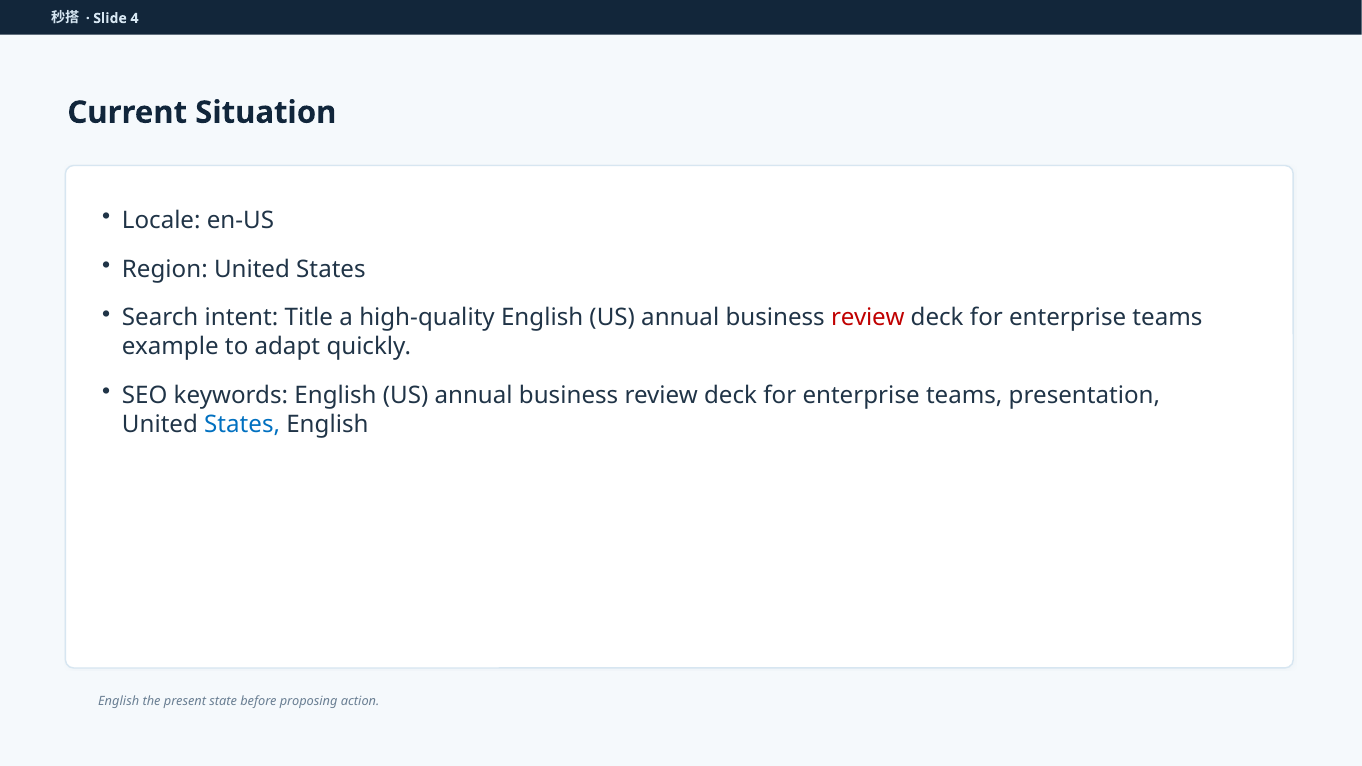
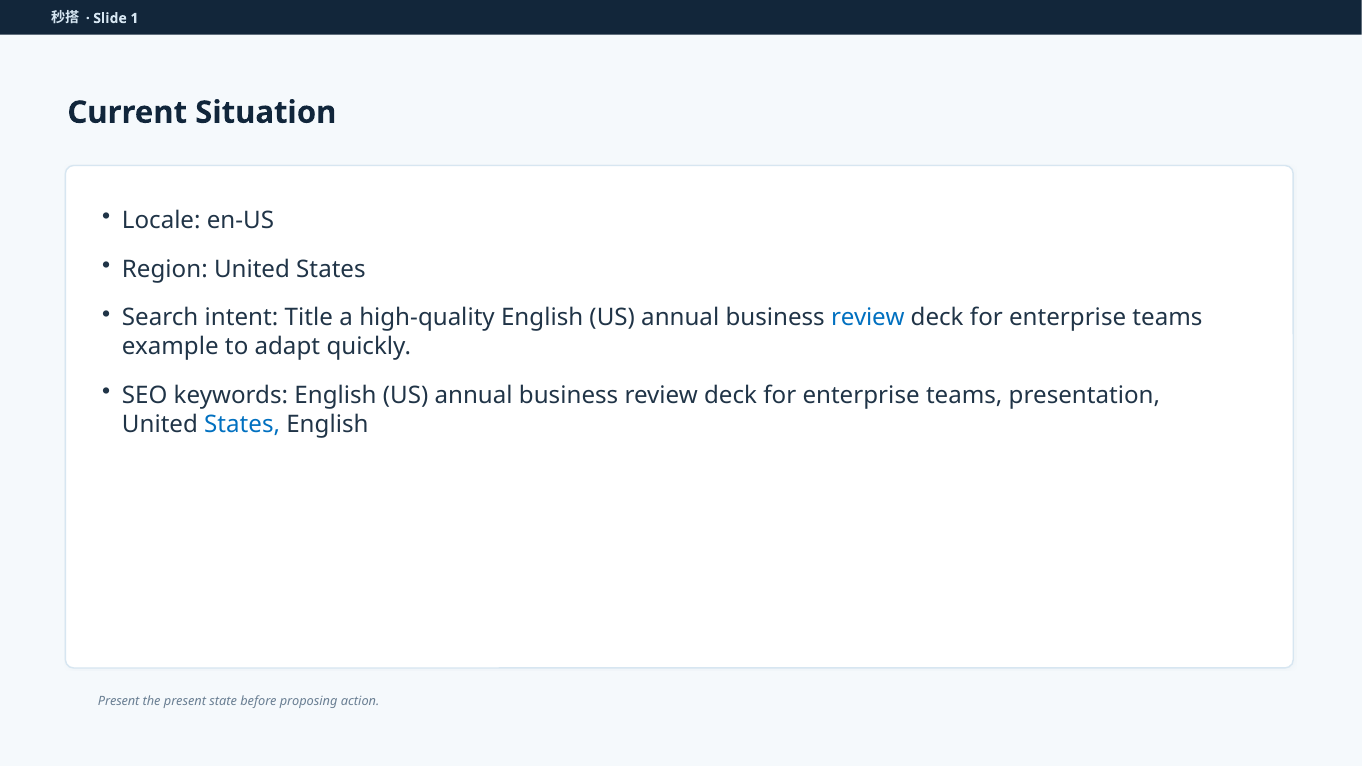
4: 4 -> 1 (135, 18)
review colour: red -> blue (868, 318)
English: English -> Present (119, 702)
